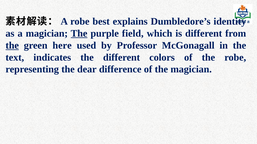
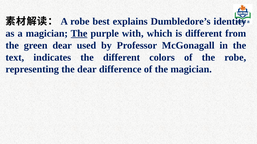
field: field -> with (133, 34)
the underline: present -> none (12, 46)
green here: here -> dear (62, 46)
